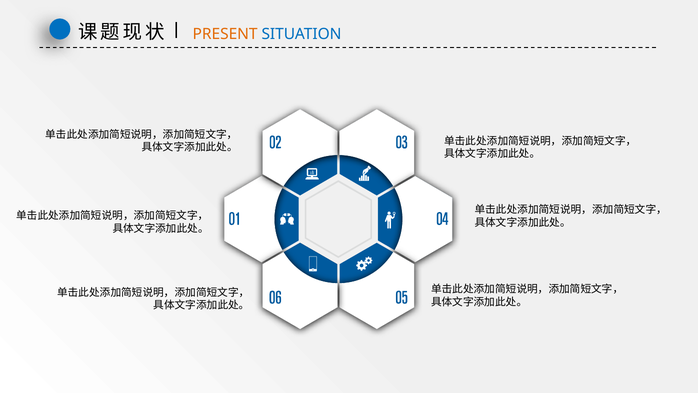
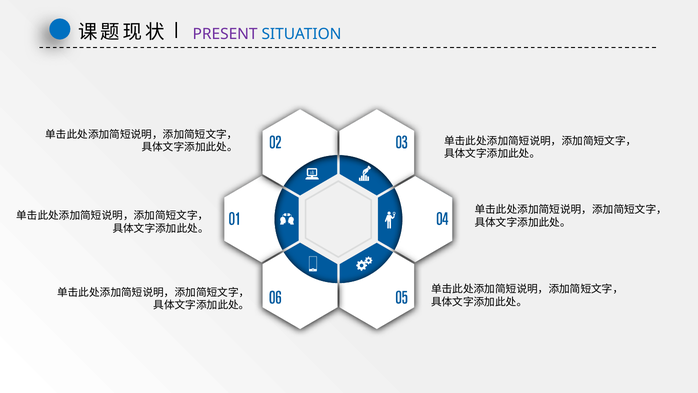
PRESENT colour: orange -> purple (225, 34)
